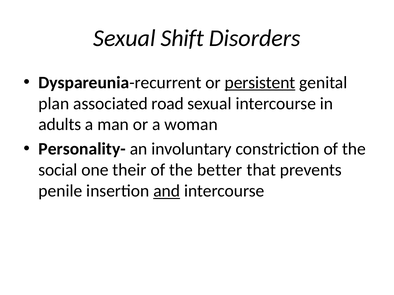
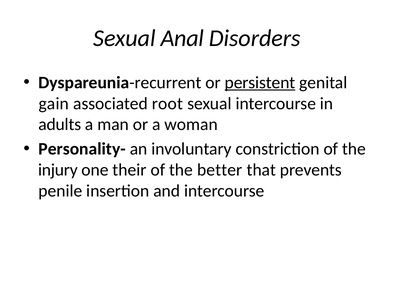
Shift: Shift -> Anal (182, 38)
plan: plan -> gain (54, 104)
road: road -> root (167, 104)
social: social -> injury (58, 170)
and underline: present -> none (167, 191)
